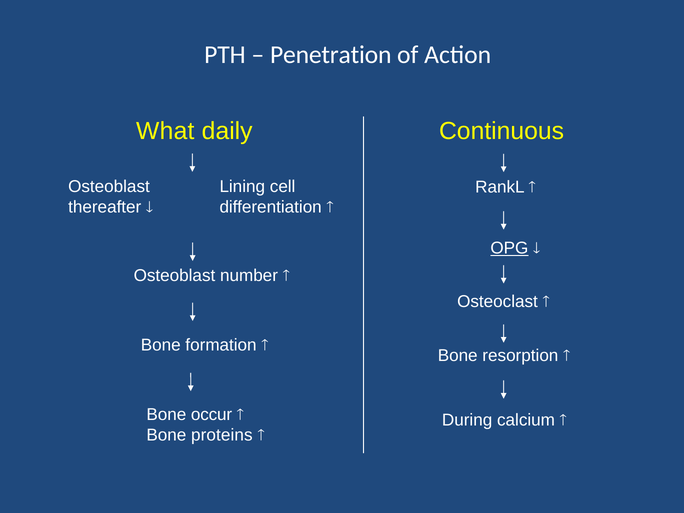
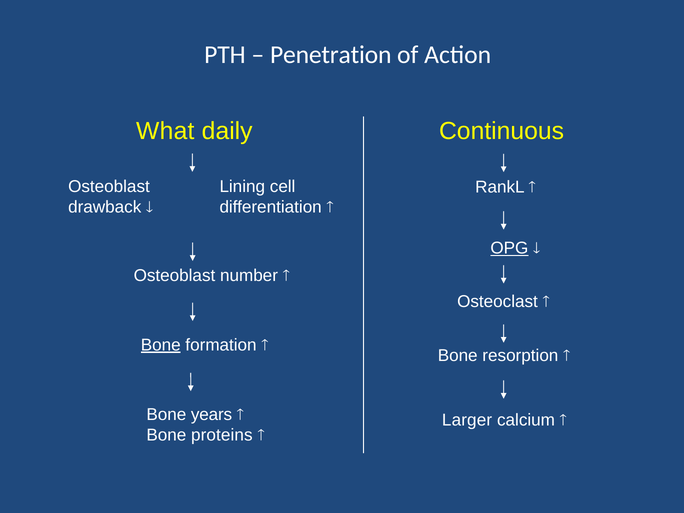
thereafter: thereafter -> drawback (105, 207)
Bone underline: none -> present (161, 345)
occur: occur -> years (212, 415)
During: During -> Larger (467, 420)
